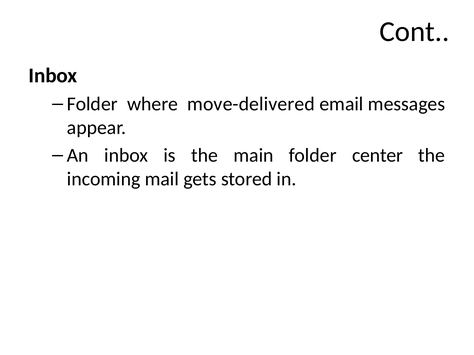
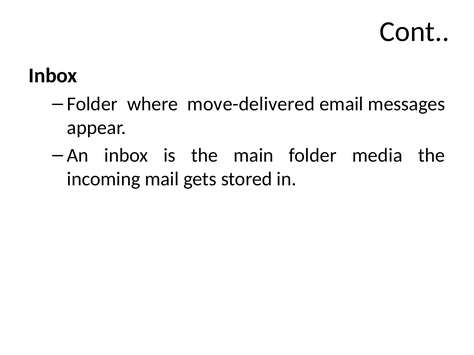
center: center -> media (377, 155)
